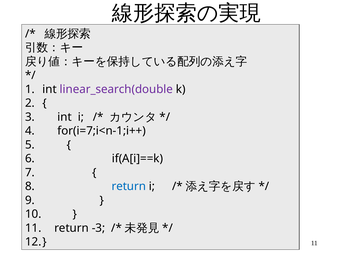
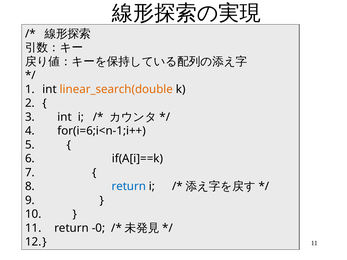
linear_search(double colour: purple -> orange (116, 89)
for(i=7;i<n-1;i++: for(i=7;i<n-1;i++ -> for(i=6;i<n-1;i++ (102, 131)
-3: -3 -> -0 (98, 228)
